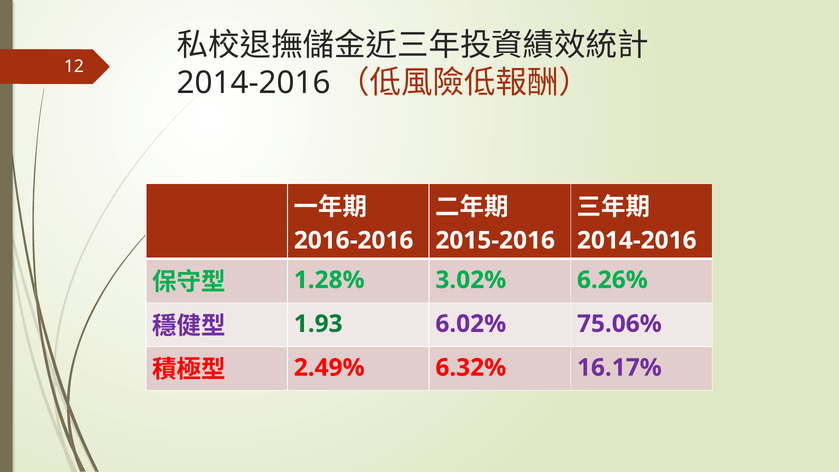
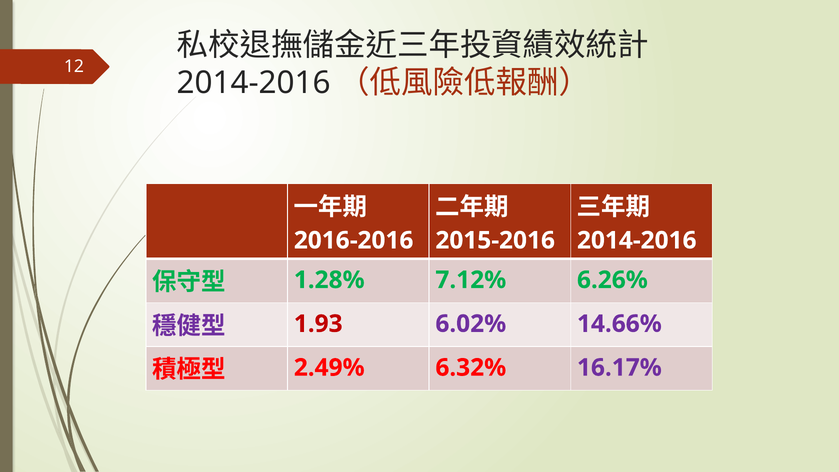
3.02%: 3.02% -> 7.12% (471, 280)
1.93 colour: green -> red (318, 324)
75.06%: 75.06% -> 14.66% (619, 324)
